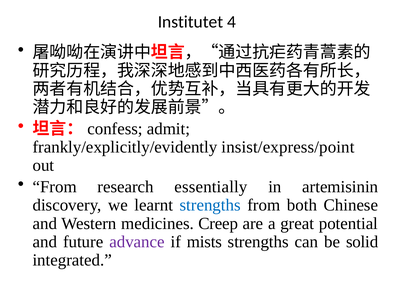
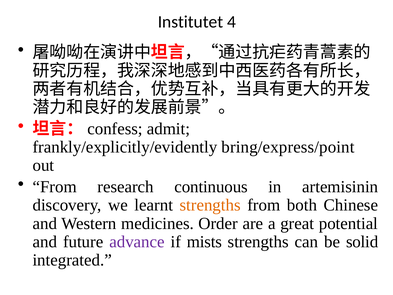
insist/express/point: insist/express/point -> bring/express/point (288, 147)
essentially: essentially -> continuous (211, 187)
strengths colour: blue -> orange (210, 205)
Creep: Creep -> Order (218, 223)
